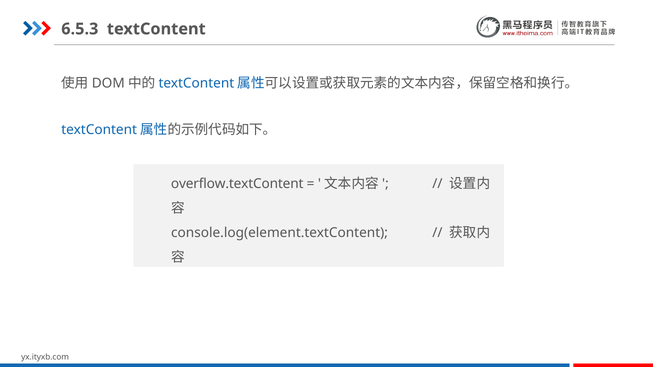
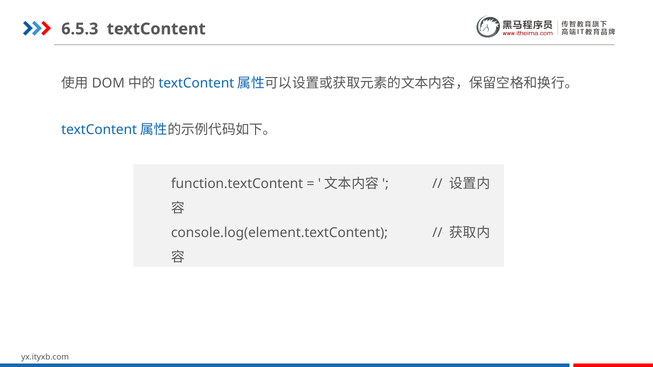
overflow.textContent: overflow.textContent -> function.textContent (237, 184)
